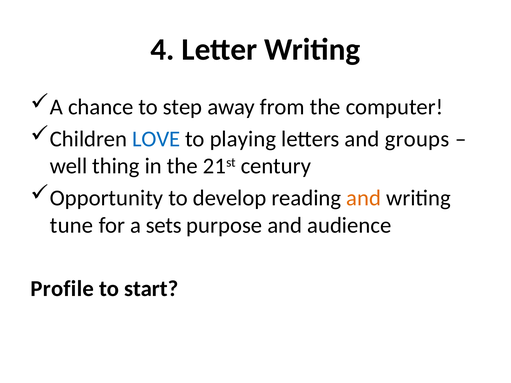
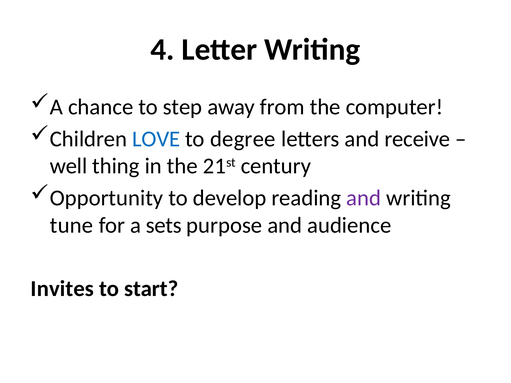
playing: playing -> degree (243, 139)
groups: groups -> receive (417, 139)
and colour: orange -> purple (364, 198)
Profile: Profile -> Invites (62, 289)
